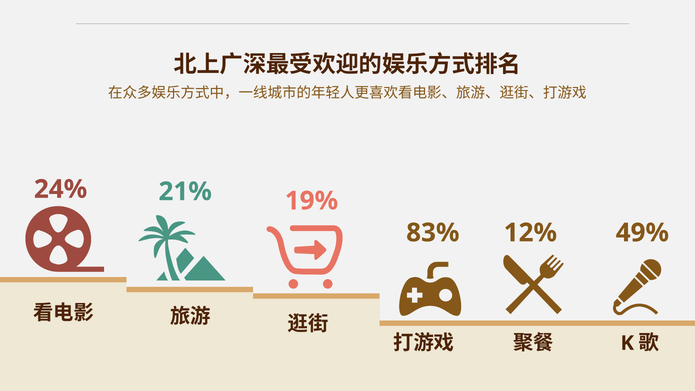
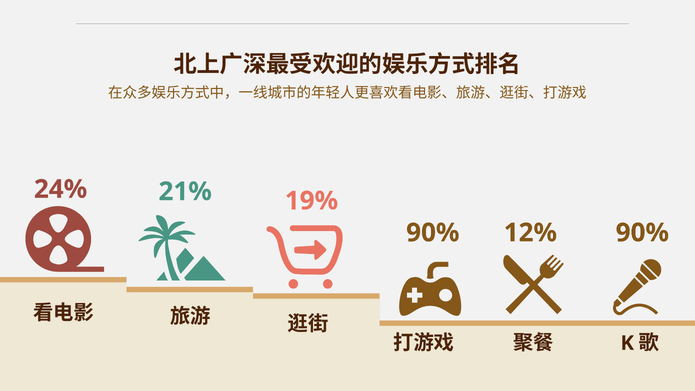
83%: 83% -> 90% (433, 233)
12% 49%: 49% -> 90% (642, 233)
